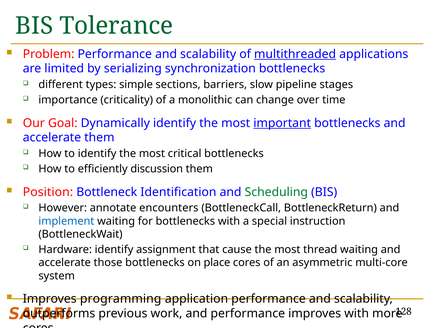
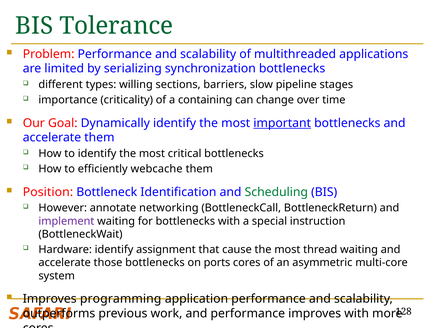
multithreaded underline: present -> none (295, 54)
simple: simple -> willing (136, 85)
monolithic: monolithic -> containing (205, 100)
discussion: discussion -> webcache (157, 169)
encounters: encounters -> networking (169, 208)
implement colour: blue -> purple (66, 221)
place: place -> ports (217, 263)
